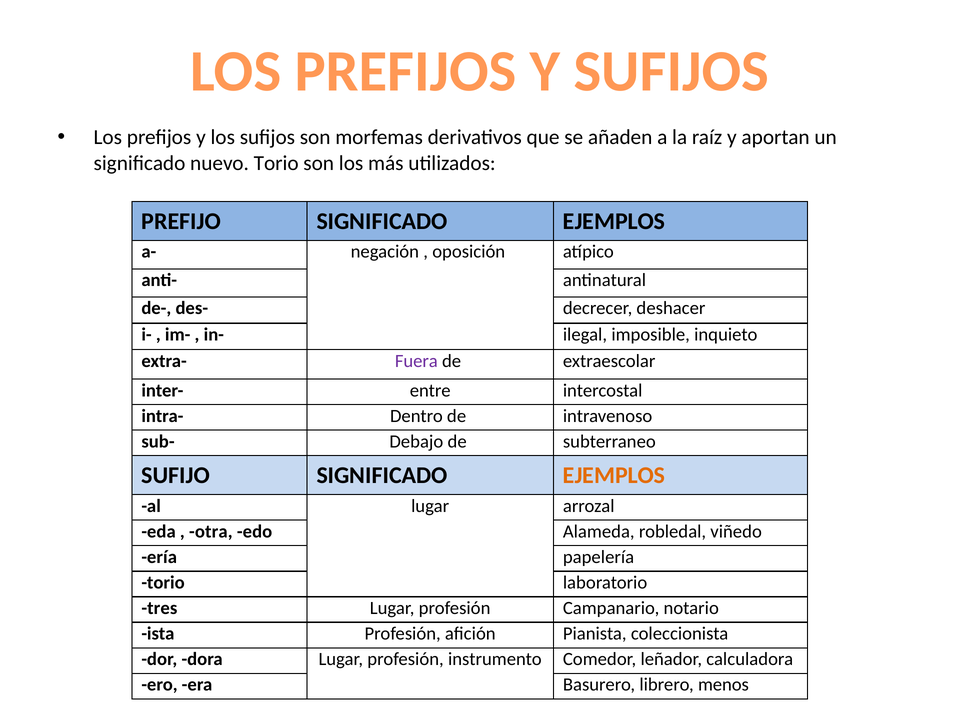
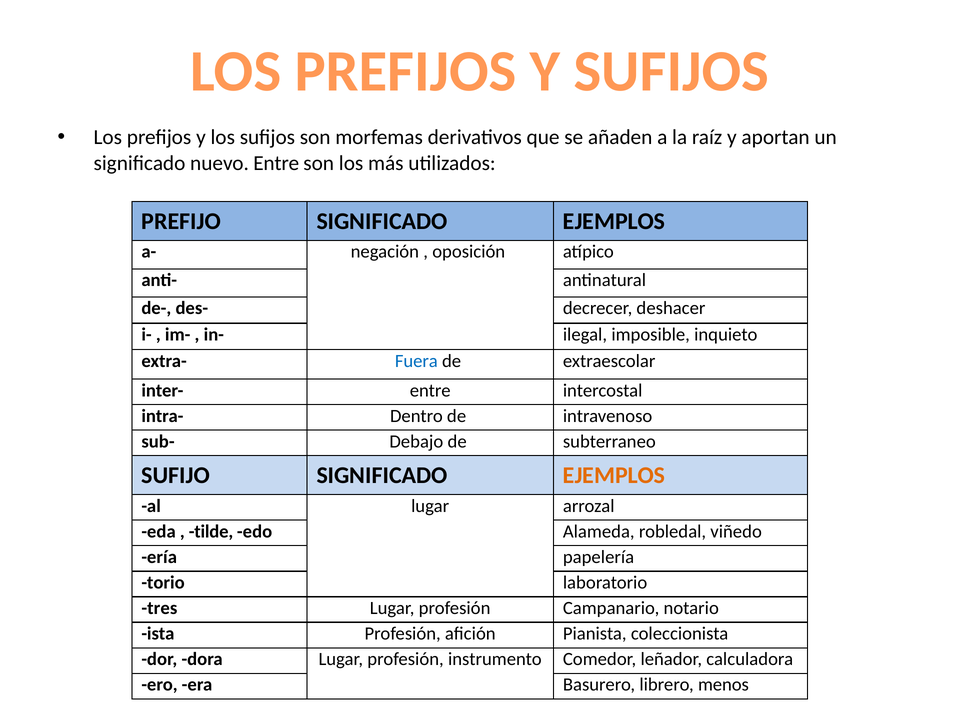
nuevo Torio: Torio -> Entre (276, 163)
Fuera colour: purple -> blue (416, 361)
otra: otra -> tilde (211, 531)
